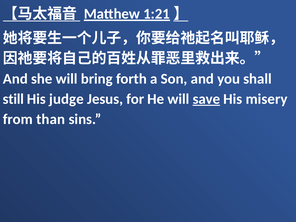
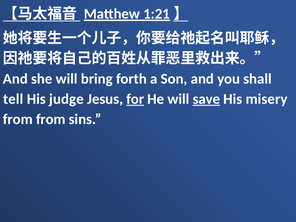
still: still -> tell (13, 99)
for underline: none -> present (135, 99)
from than: than -> from (51, 119)
